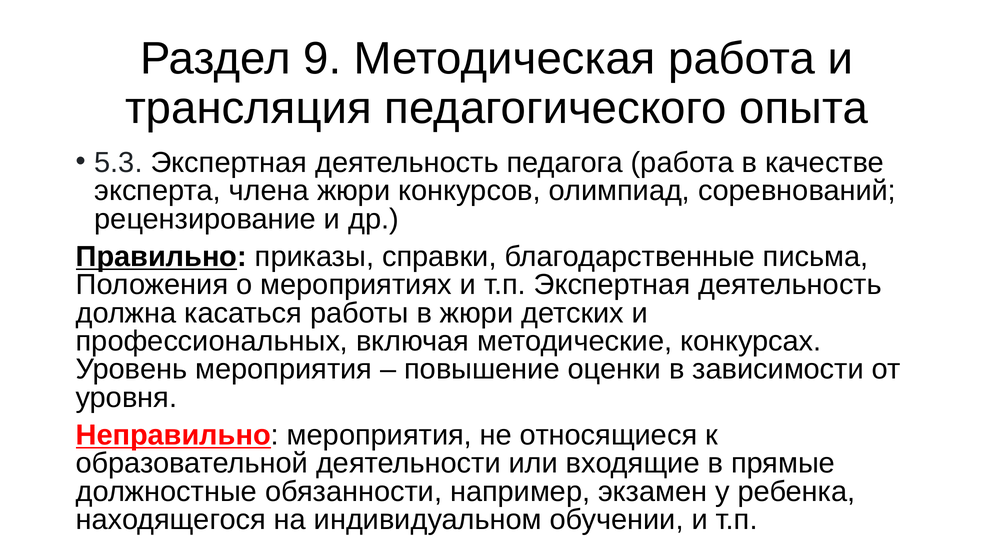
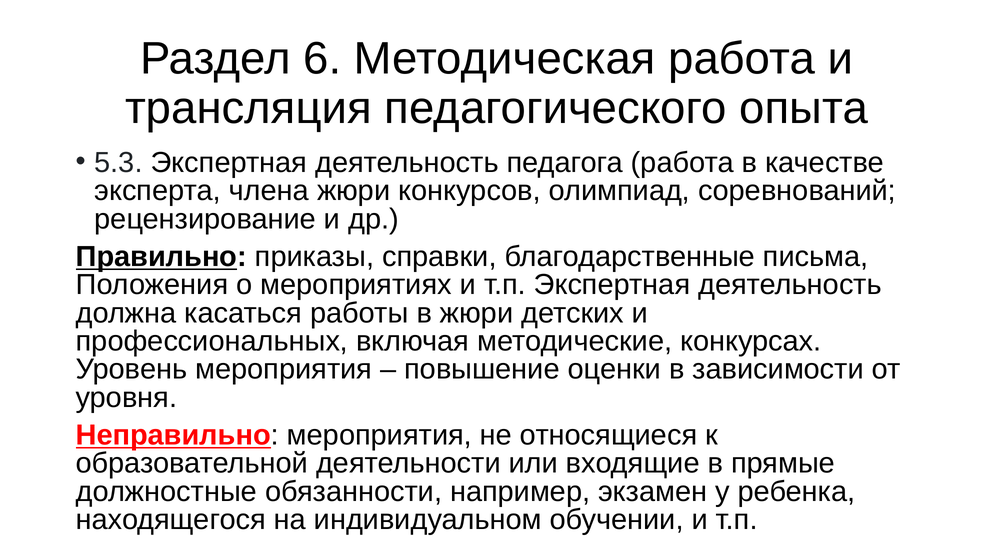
9: 9 -> 6 (322, 59)
